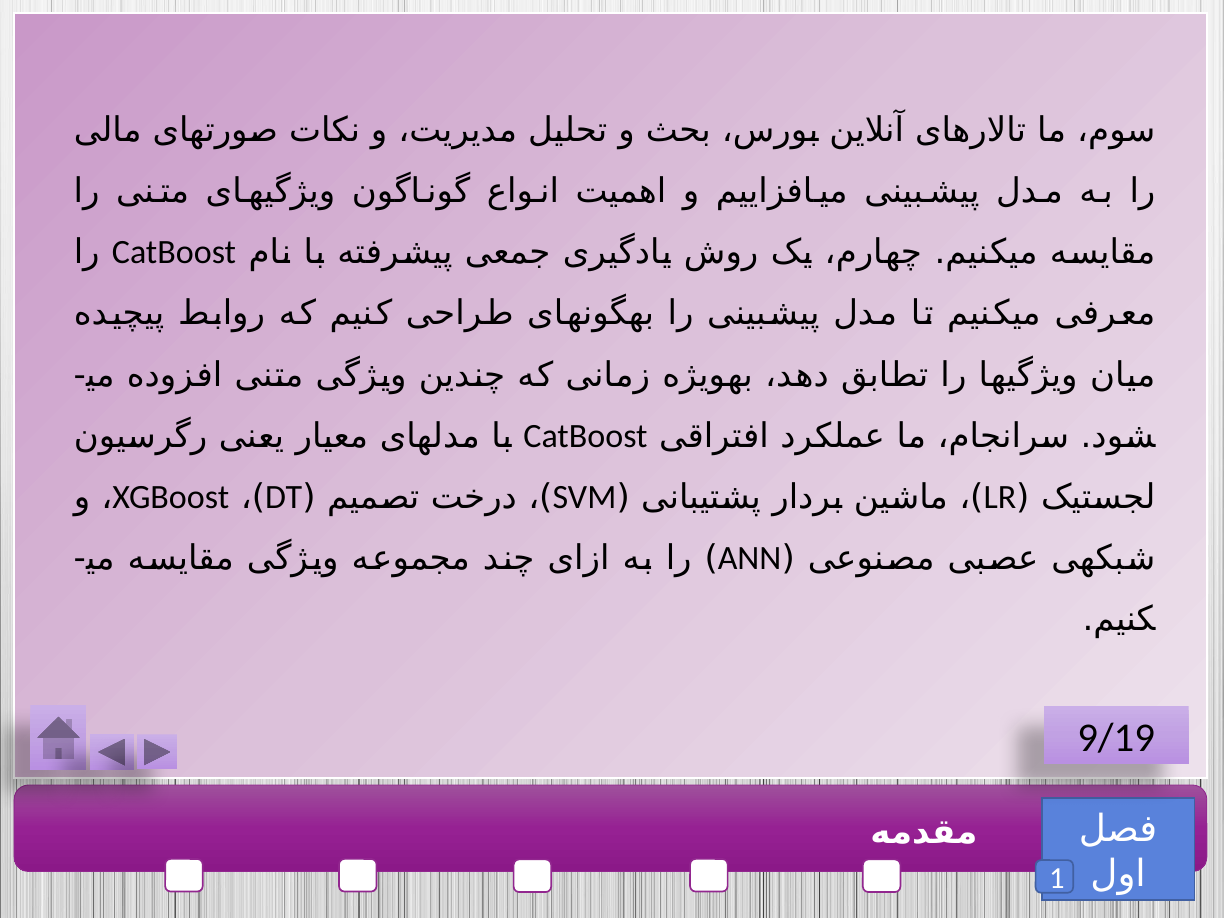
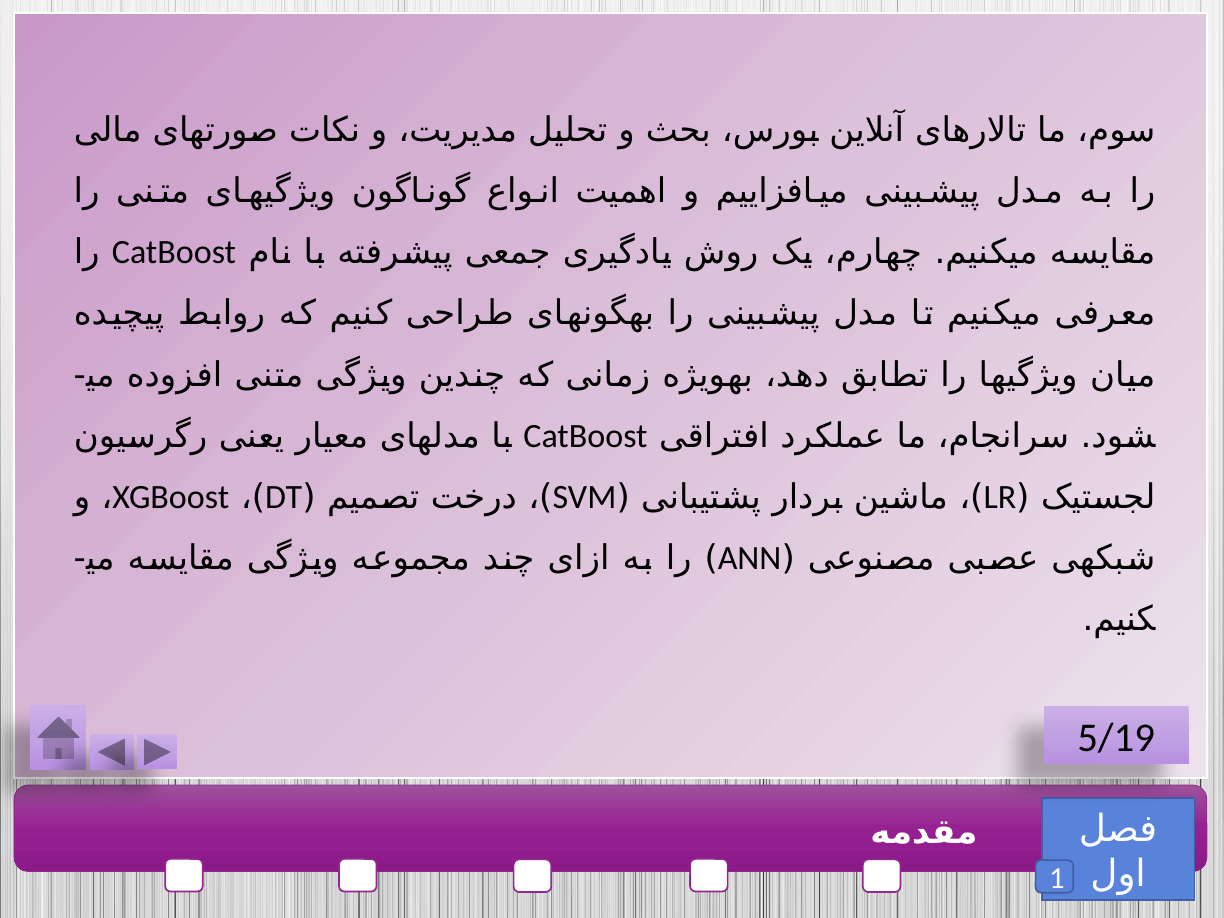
9/19: 9/19 -> 5/19 (1116, 738)
